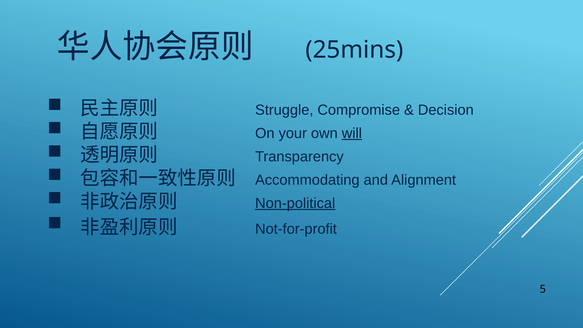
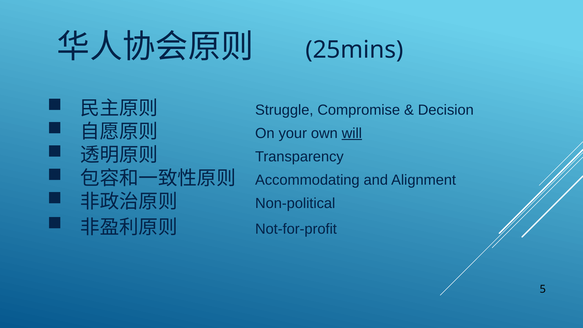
Non-political underline: present -> none (295, 203)
